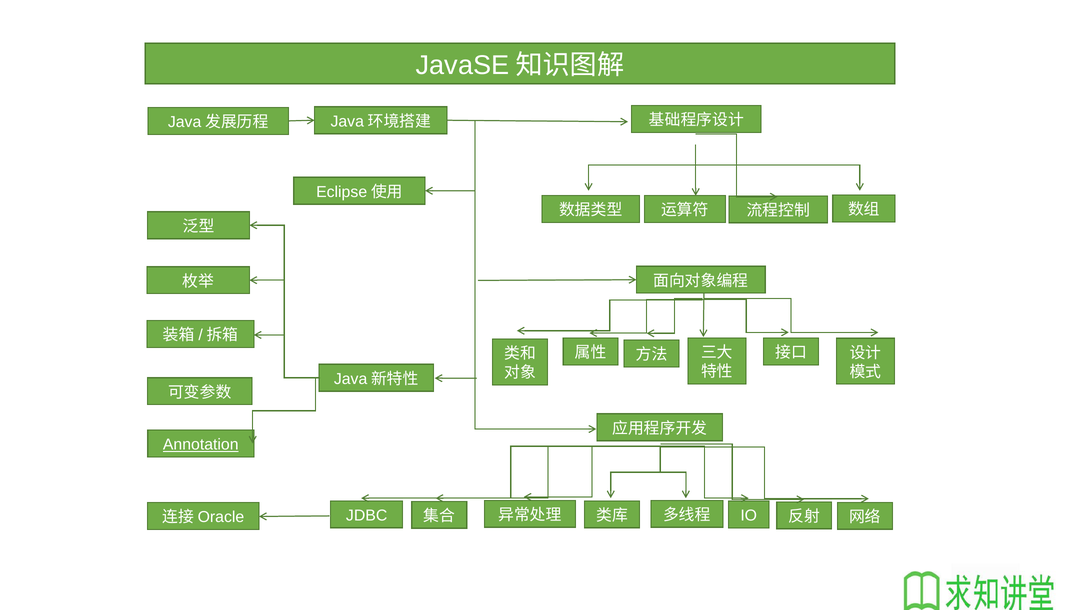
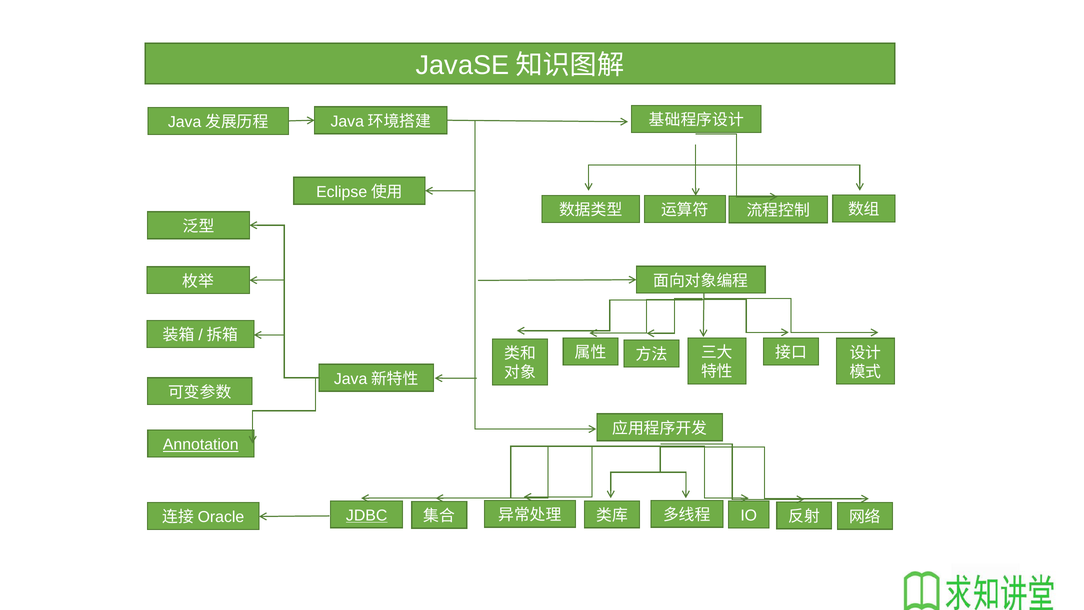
JDBC underline: none -> present (367, 515)
